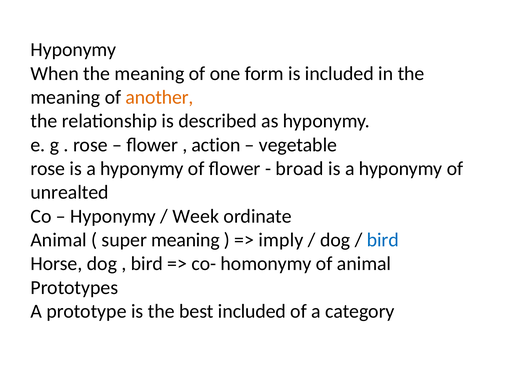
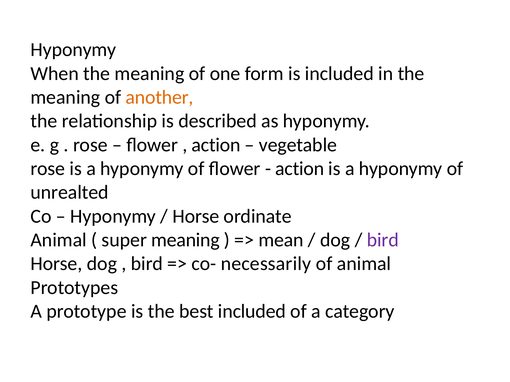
broad: broad -> action (300, 169)
Week: Week -> Horse (196, 216)
imply: imply -> mean (281, 240)
bird colour: blue -> purple (383, 240)
homonymy: homonymy -> necessarily (266, 264)
